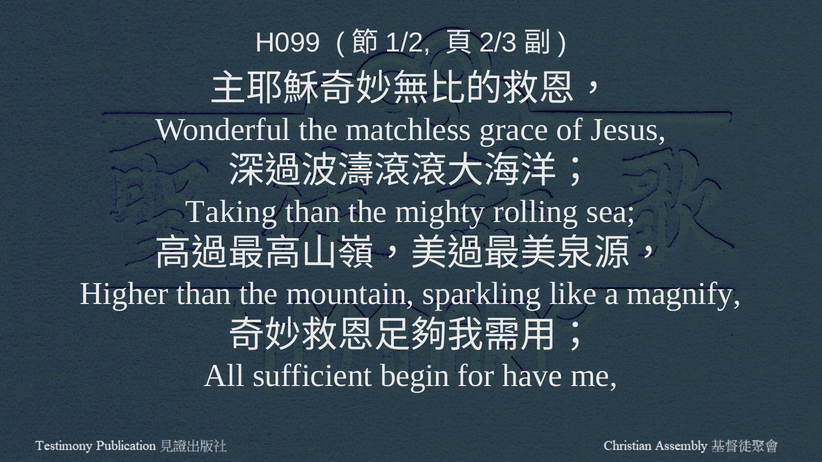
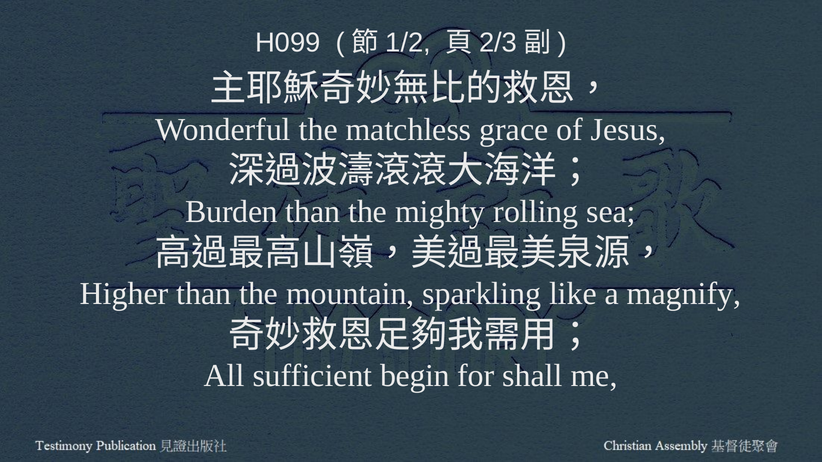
Taking: Taking -> Burden (232, 212)
have: have -> shall (532, 376)
